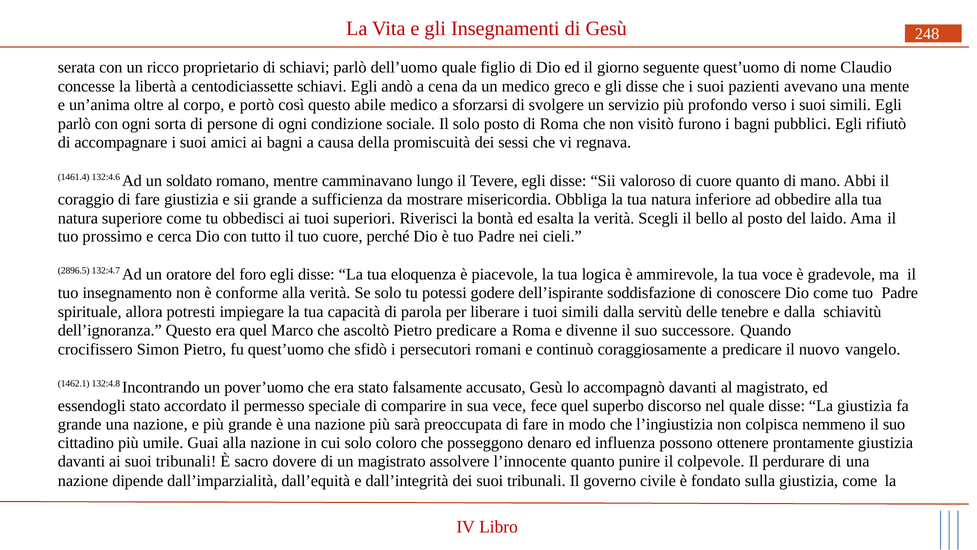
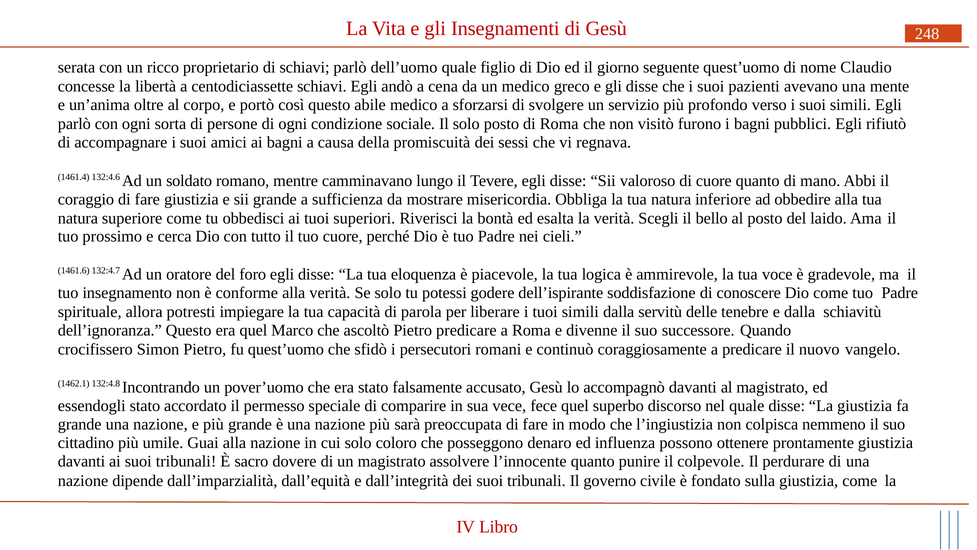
2896.5: 2896.5 -> 1461.6 (74, 271)
